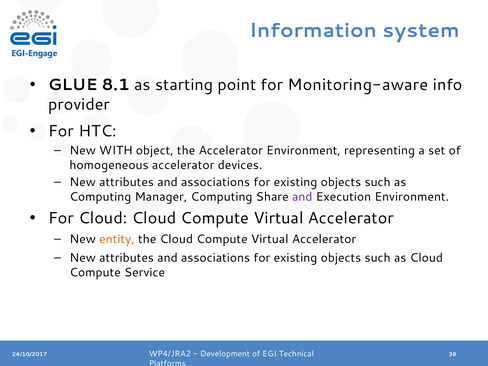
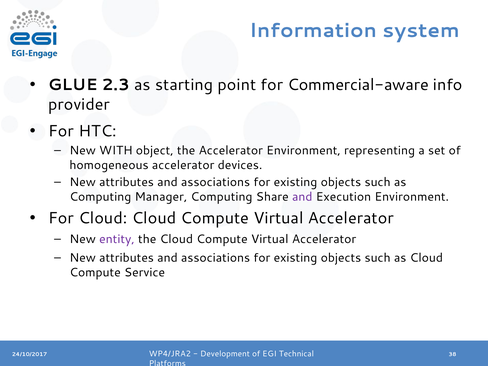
8.1: 8.1 -> 2.3 (116, 85)
Monitoring-aware: Monitoring-aware -> Commercial-aware (358, 85)
entity colour: orange -> purple (117, 239)
